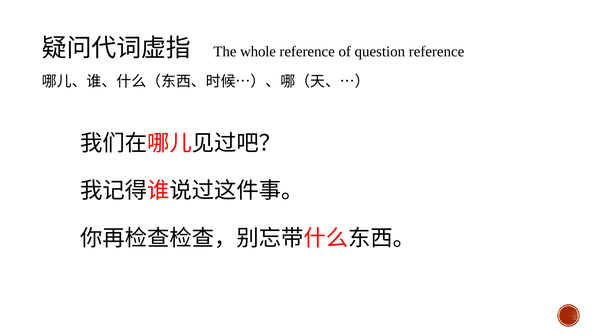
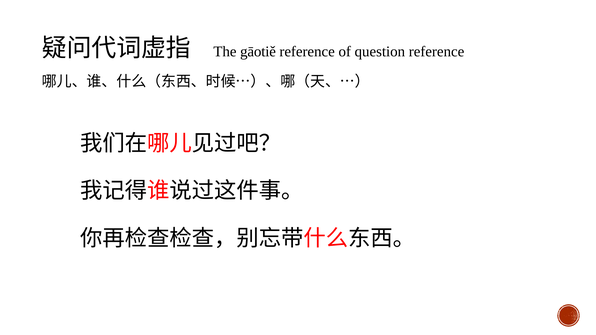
whole: whole -> gāotiě (258, 52)
